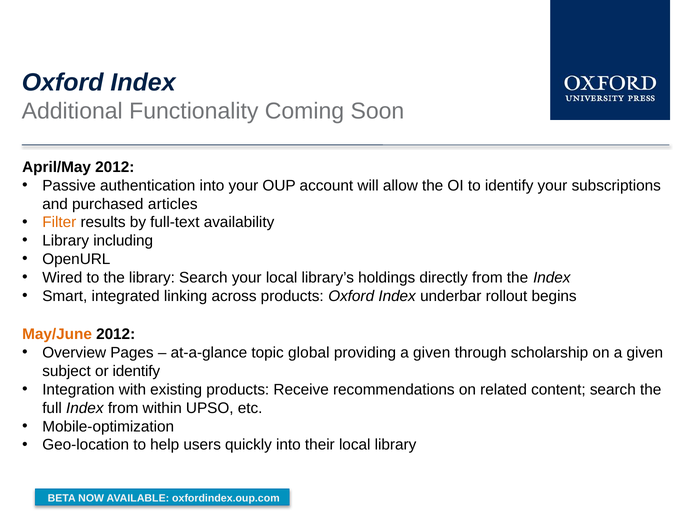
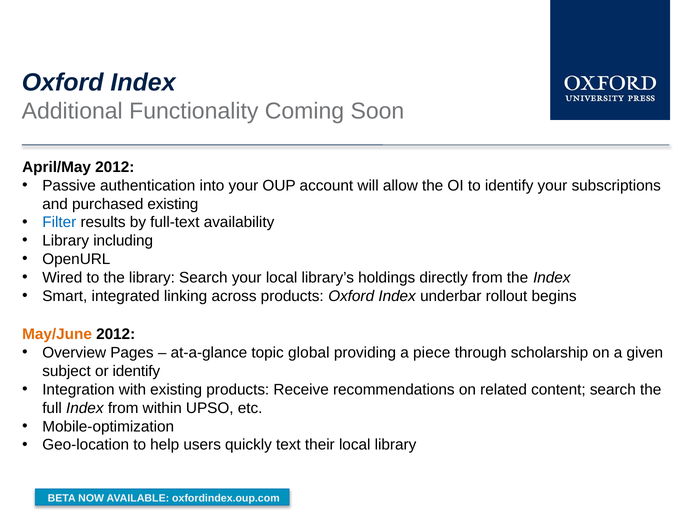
purchased articles: articles -> existing (173, 204)
Filter colour: orange -> blue (59, 223)
providing a given: given -> piece (432, 353)
quickly into: into -> text (288, 445)
